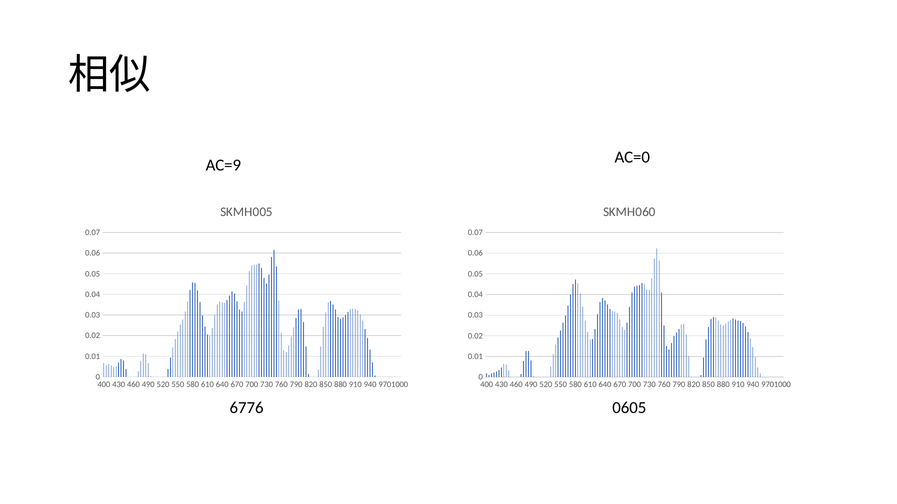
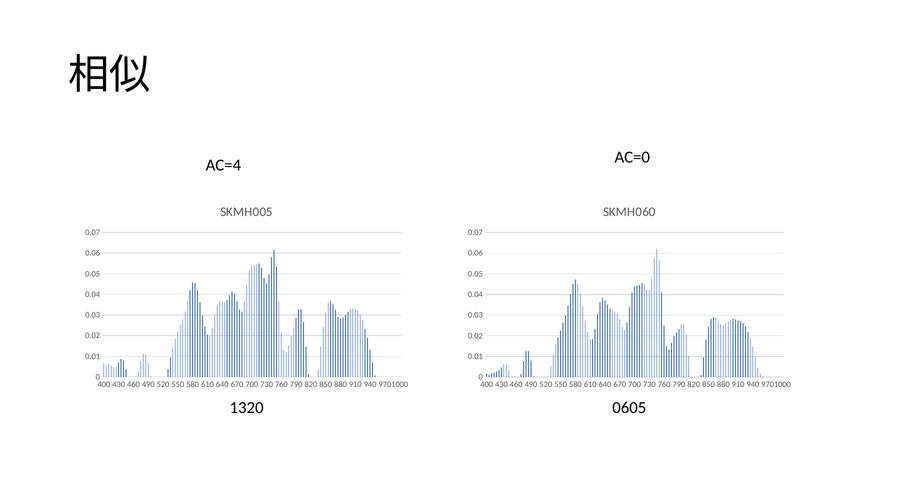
AC=9: AC=9 -> AC=4 (223, 165)
6776: 6776 -> 1320 (247, 408)
